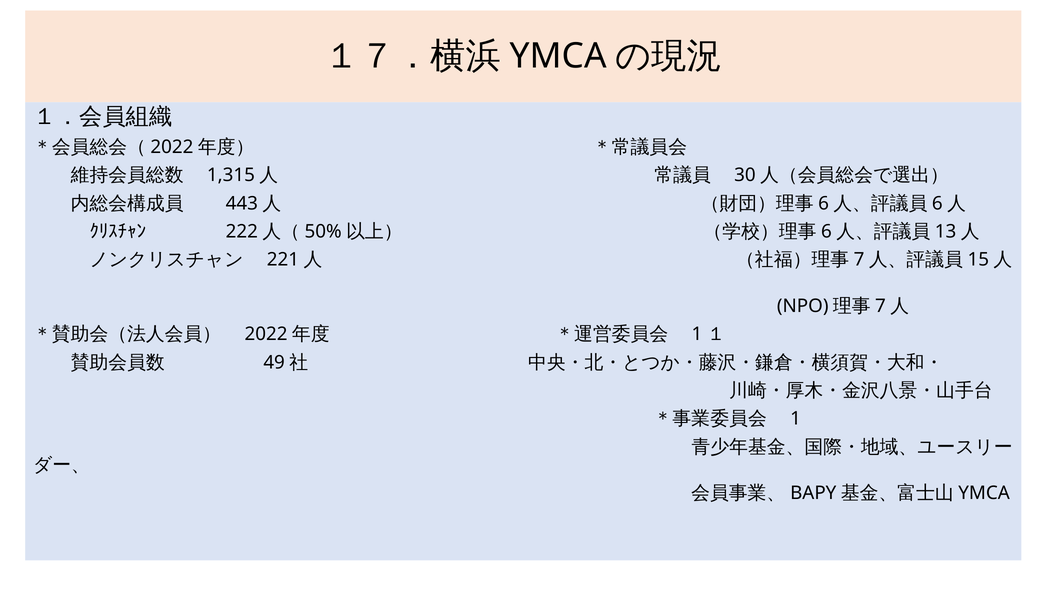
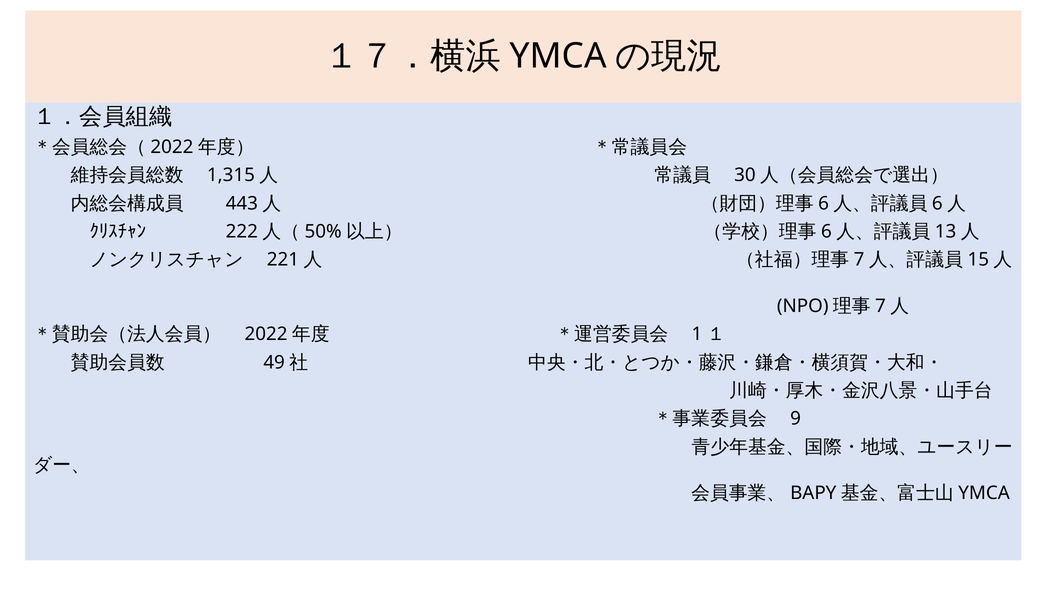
1: 1 -> 9 (796, 419)
